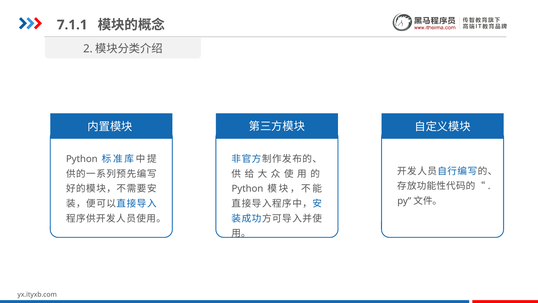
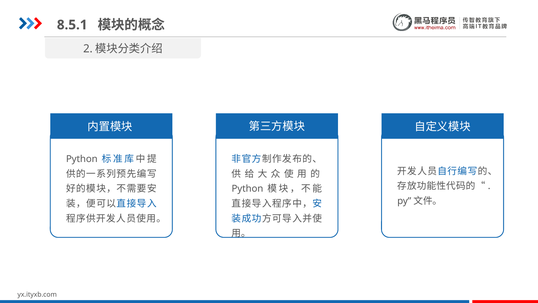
7.1.1: 7.1.1 -> 8.5.1 (72, 25)
